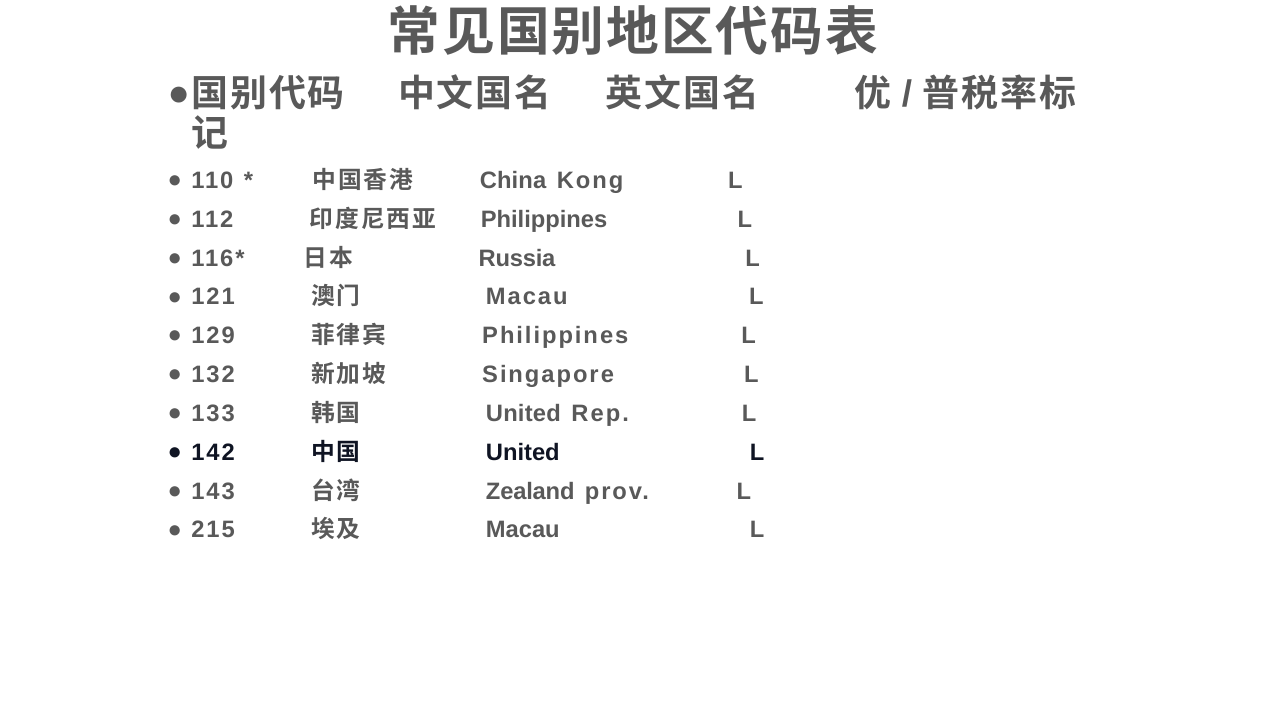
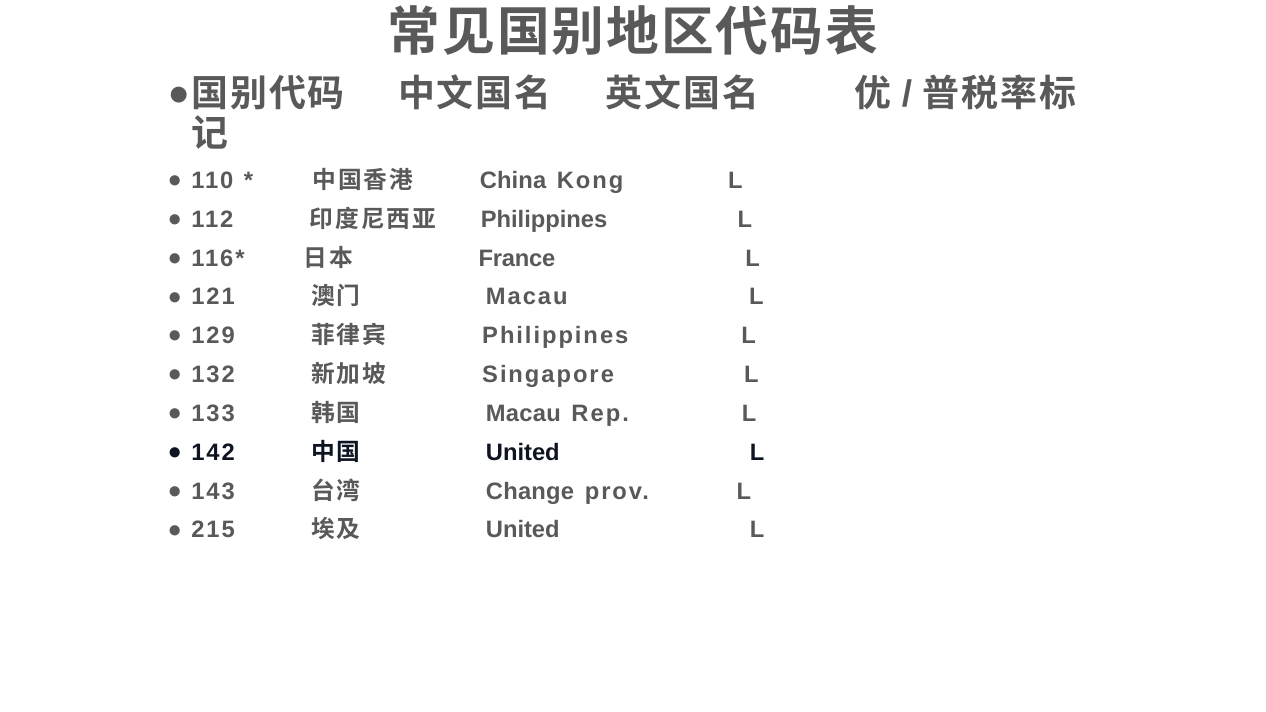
Russia: Russia -> France (517, 258)
United: United -> Macau (523, 414)
Zealand: Zealand -> Change (530, 491)
Macau: Macau -> United (523, 530)
